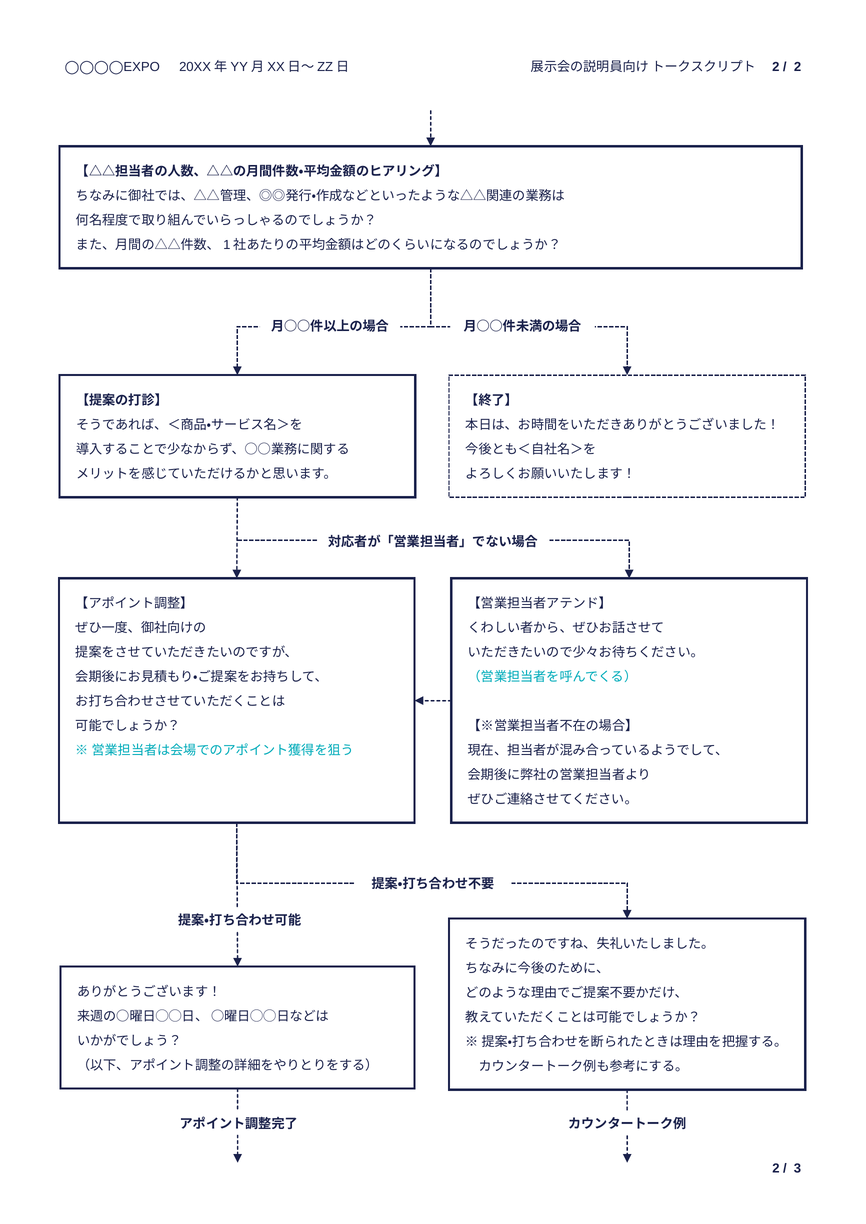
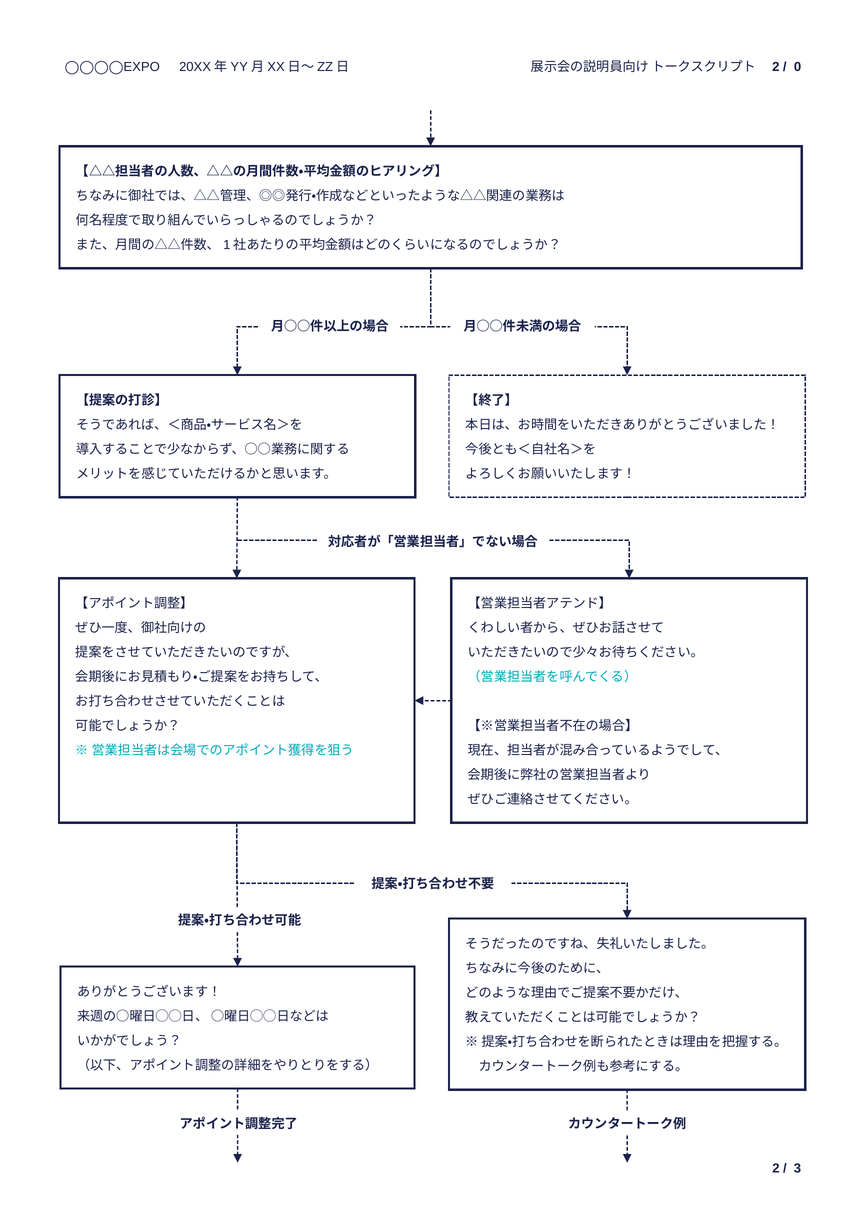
2: 2 -> 0 (798, 67)
